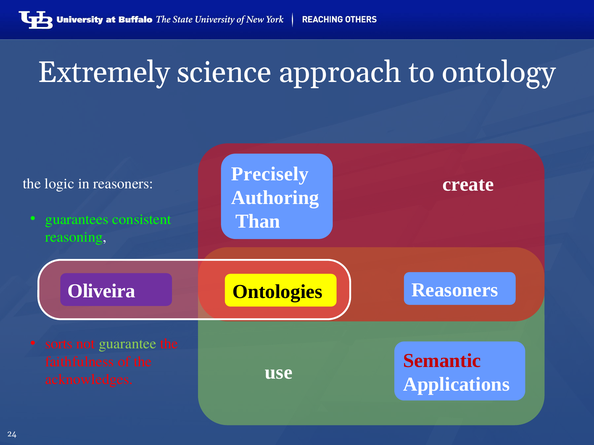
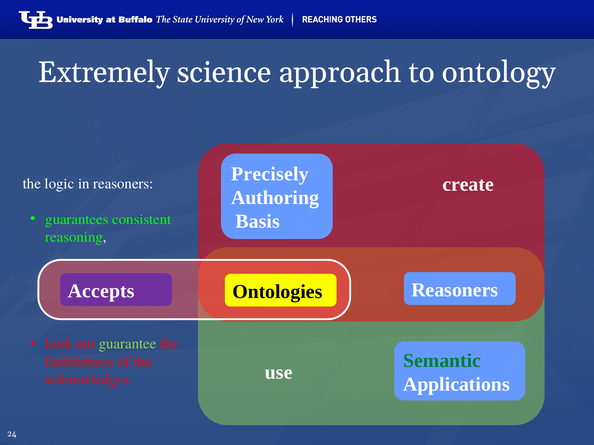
Than: Than -> Basis (258, 222)
Oliveira: Oliveira -> Accepts (101, 291)
sorts: sorts -> look (59, 344)
Semantic colour: red -> green (442, 361)
